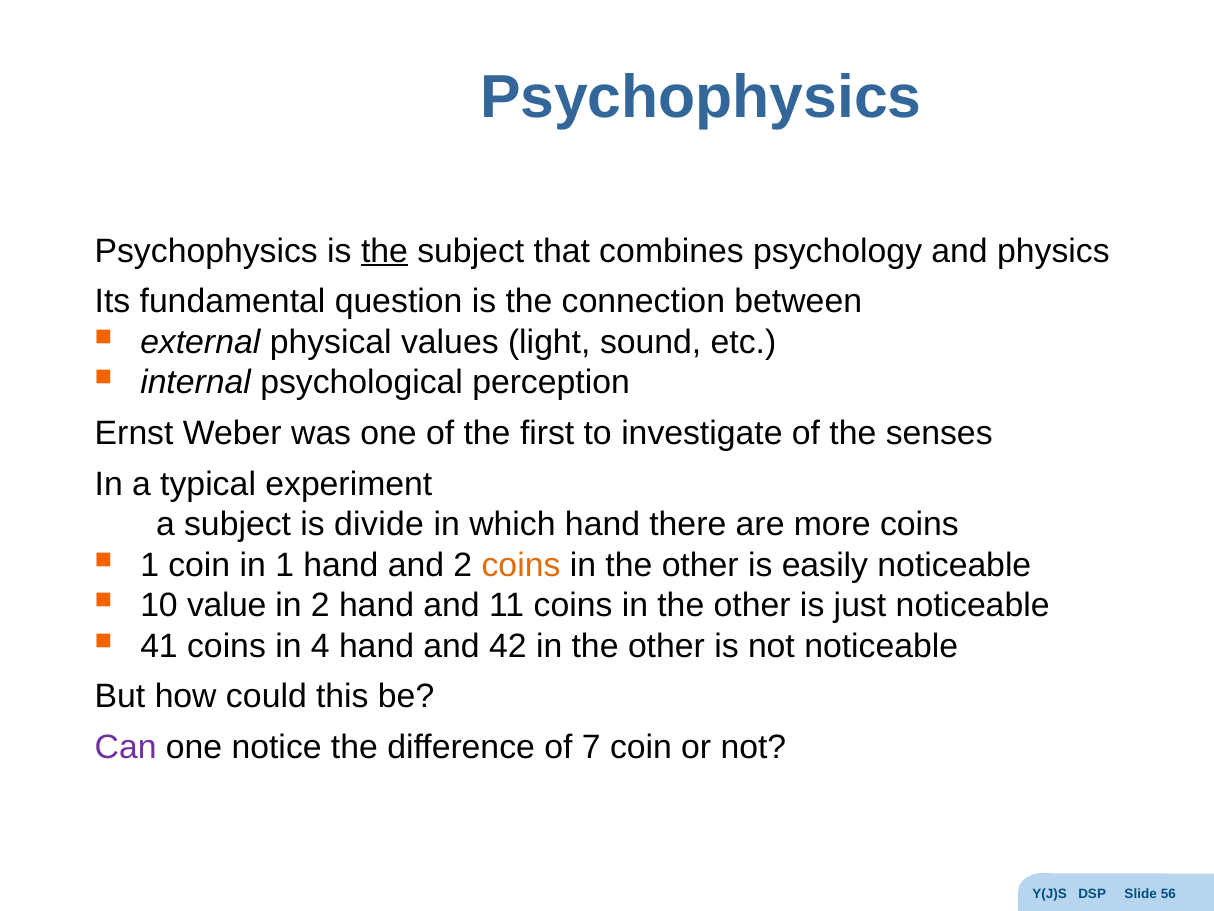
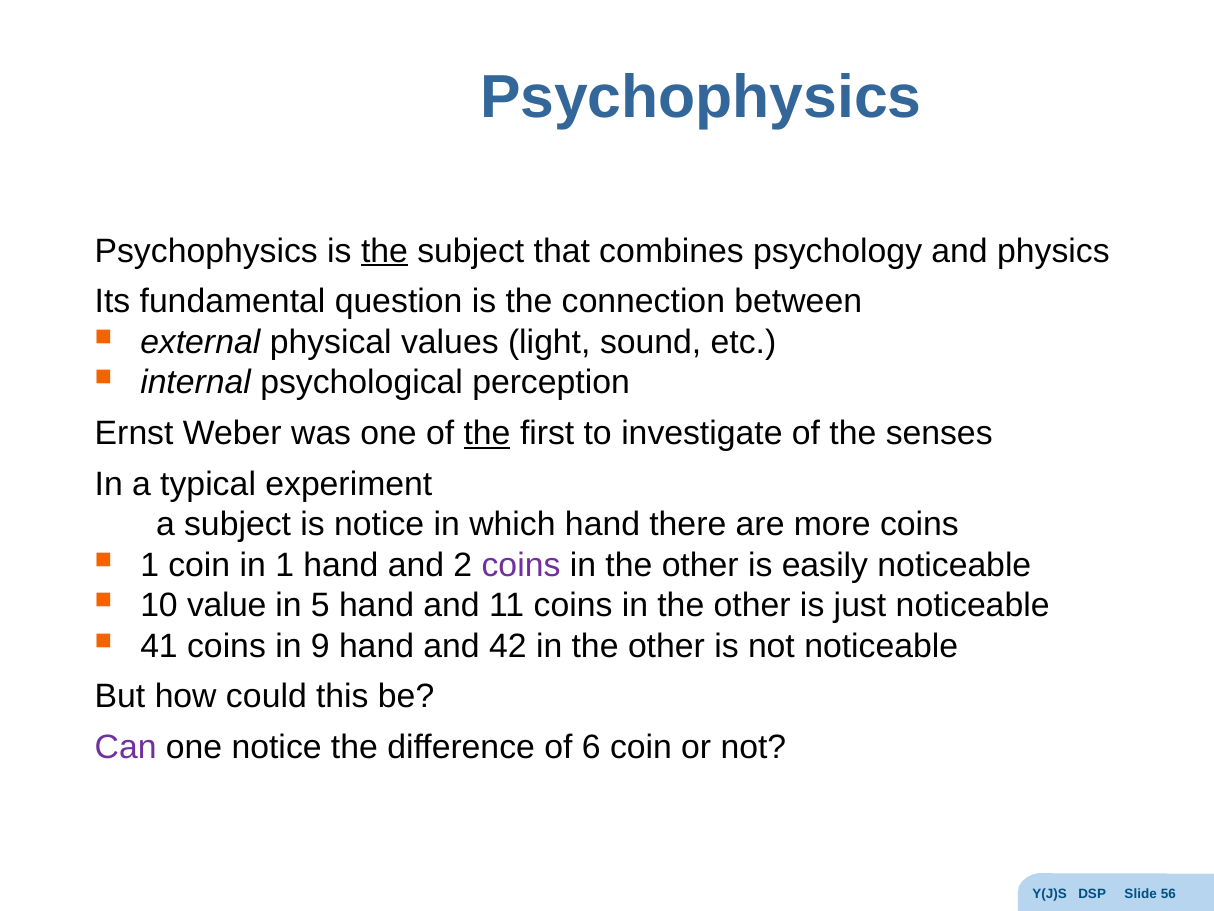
the underline: none -> present (487, 433)
is divide: divide -> notice (379, 524)
coins colour: orange -> purple (521, 565)
in 2: 2 -> 5 (320, 605)
4: 4 -> 9 (320, 646)
7: 7 -> 6 (591, 747)
